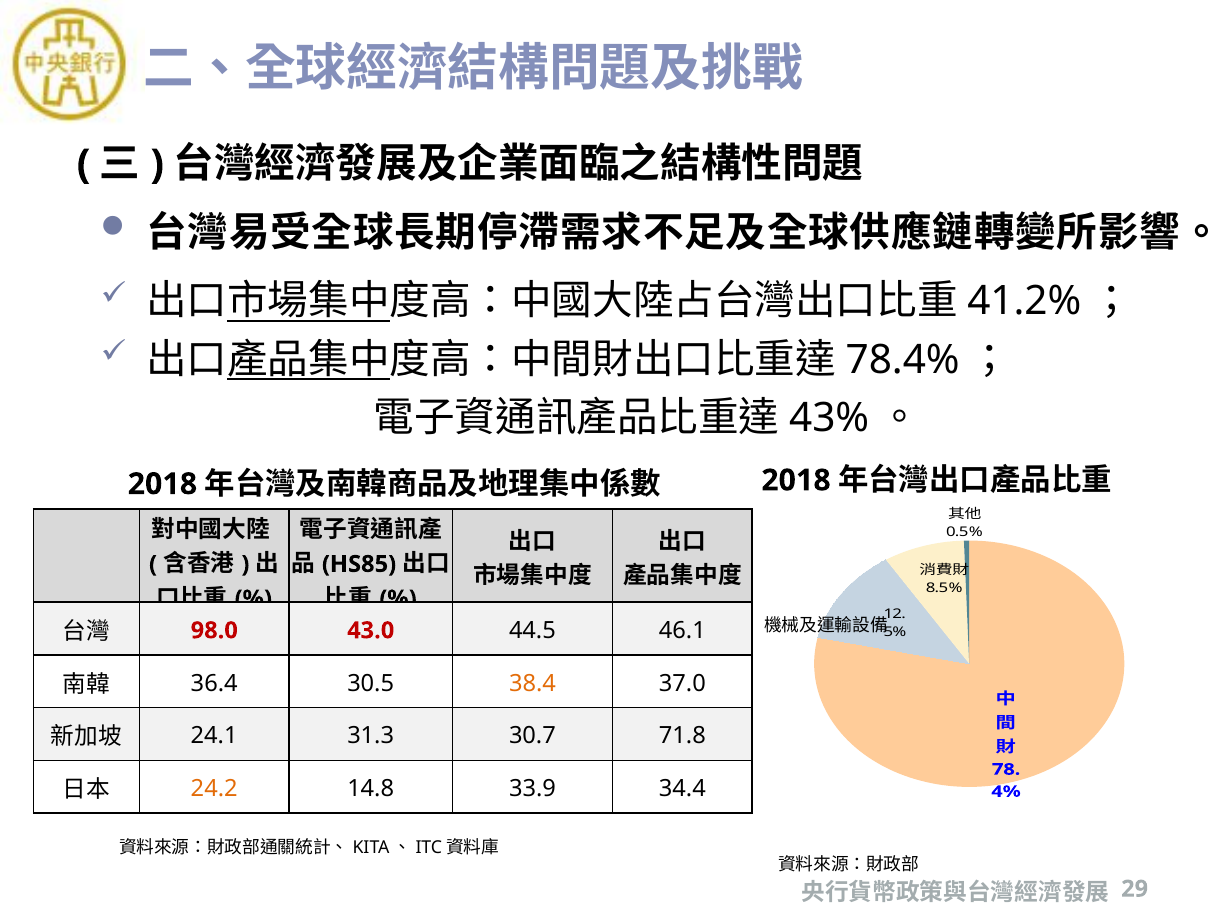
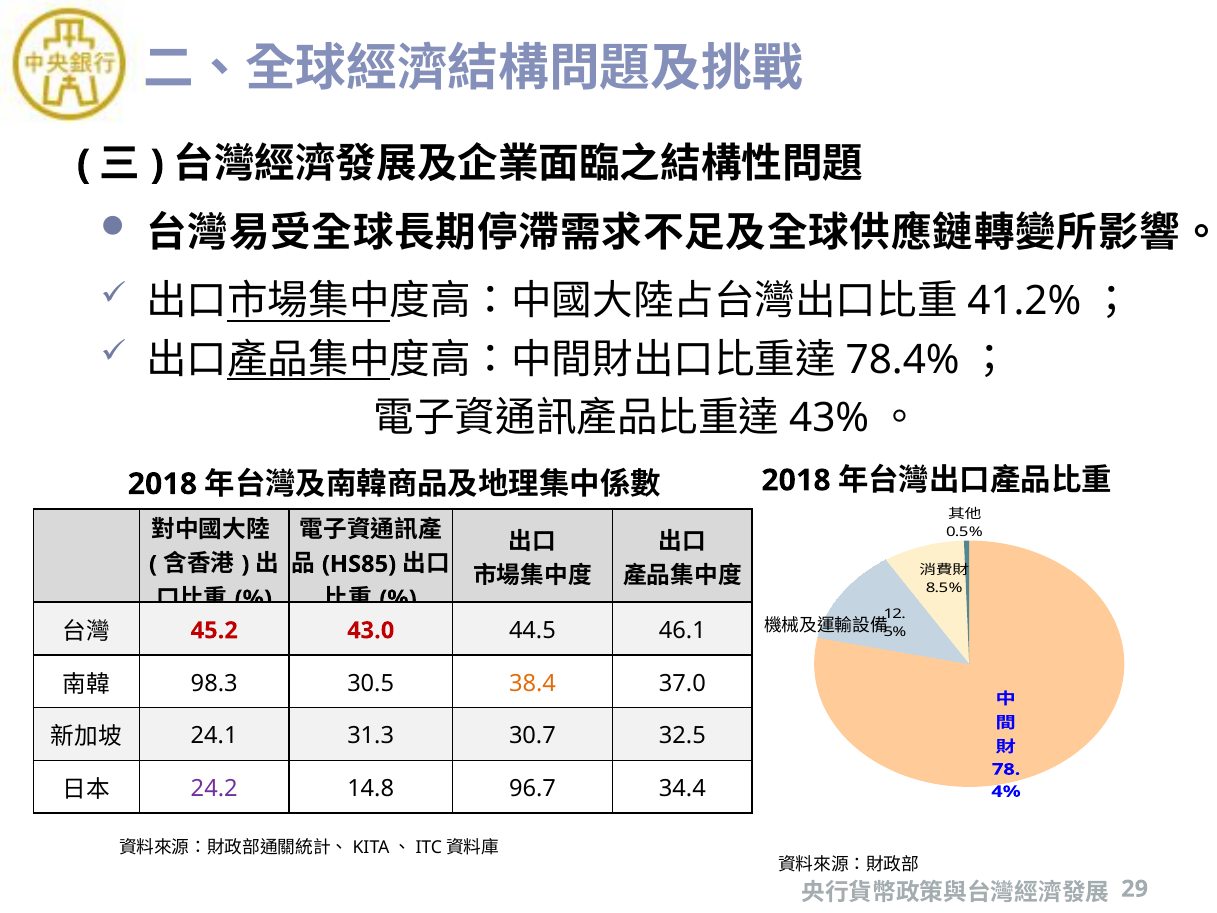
98.0: 98.0 -> 45.2 (214, 630)
36.4: 36.4 -> 98.3 (214, 683)
71.8: 71.8 -> 32.5 (682, 736)
24.2 colour: orange -> purple (214, 788)
33.9: 33.9 -> 96.7 (533, 788)
